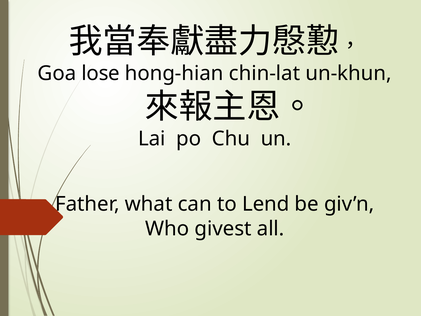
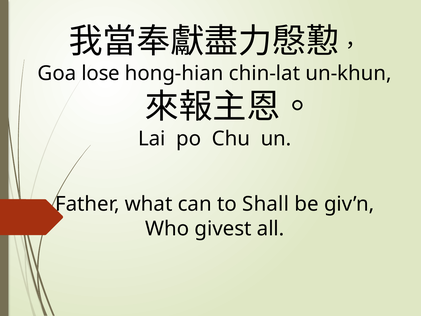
Lend: Lend -> Shall (266, 204)
